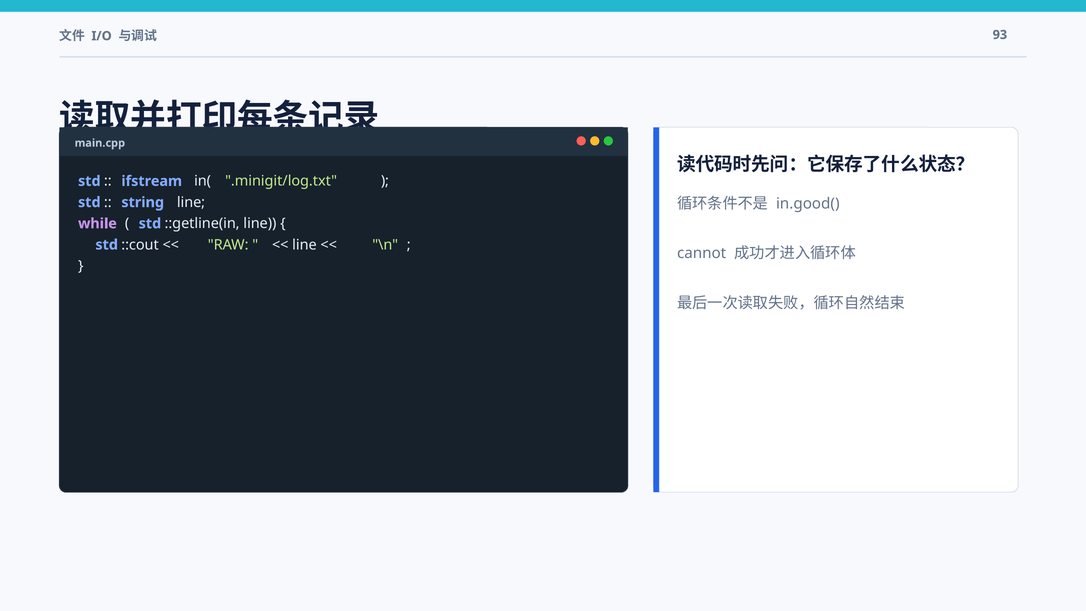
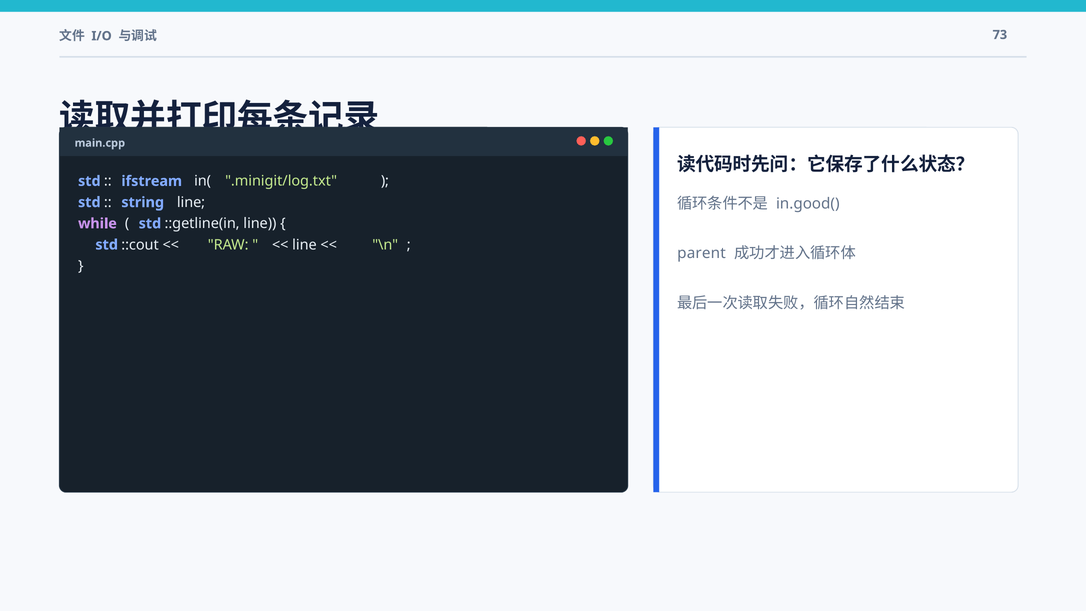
93: 93 -> 73 (1000, 35)
cannot: cannot -> parent (702, 253)
